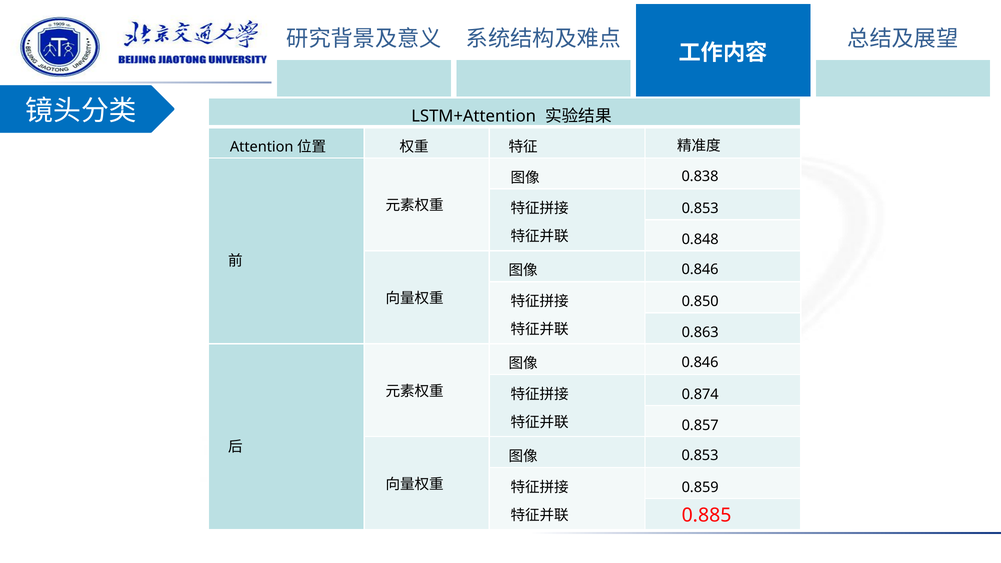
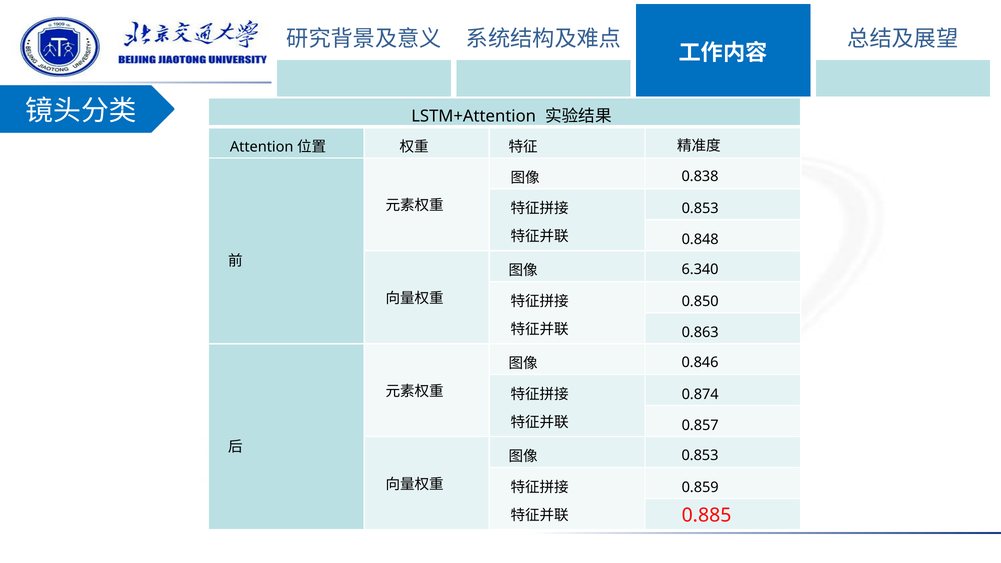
0.846: 0.846 -> 6.340 (700, 270)
